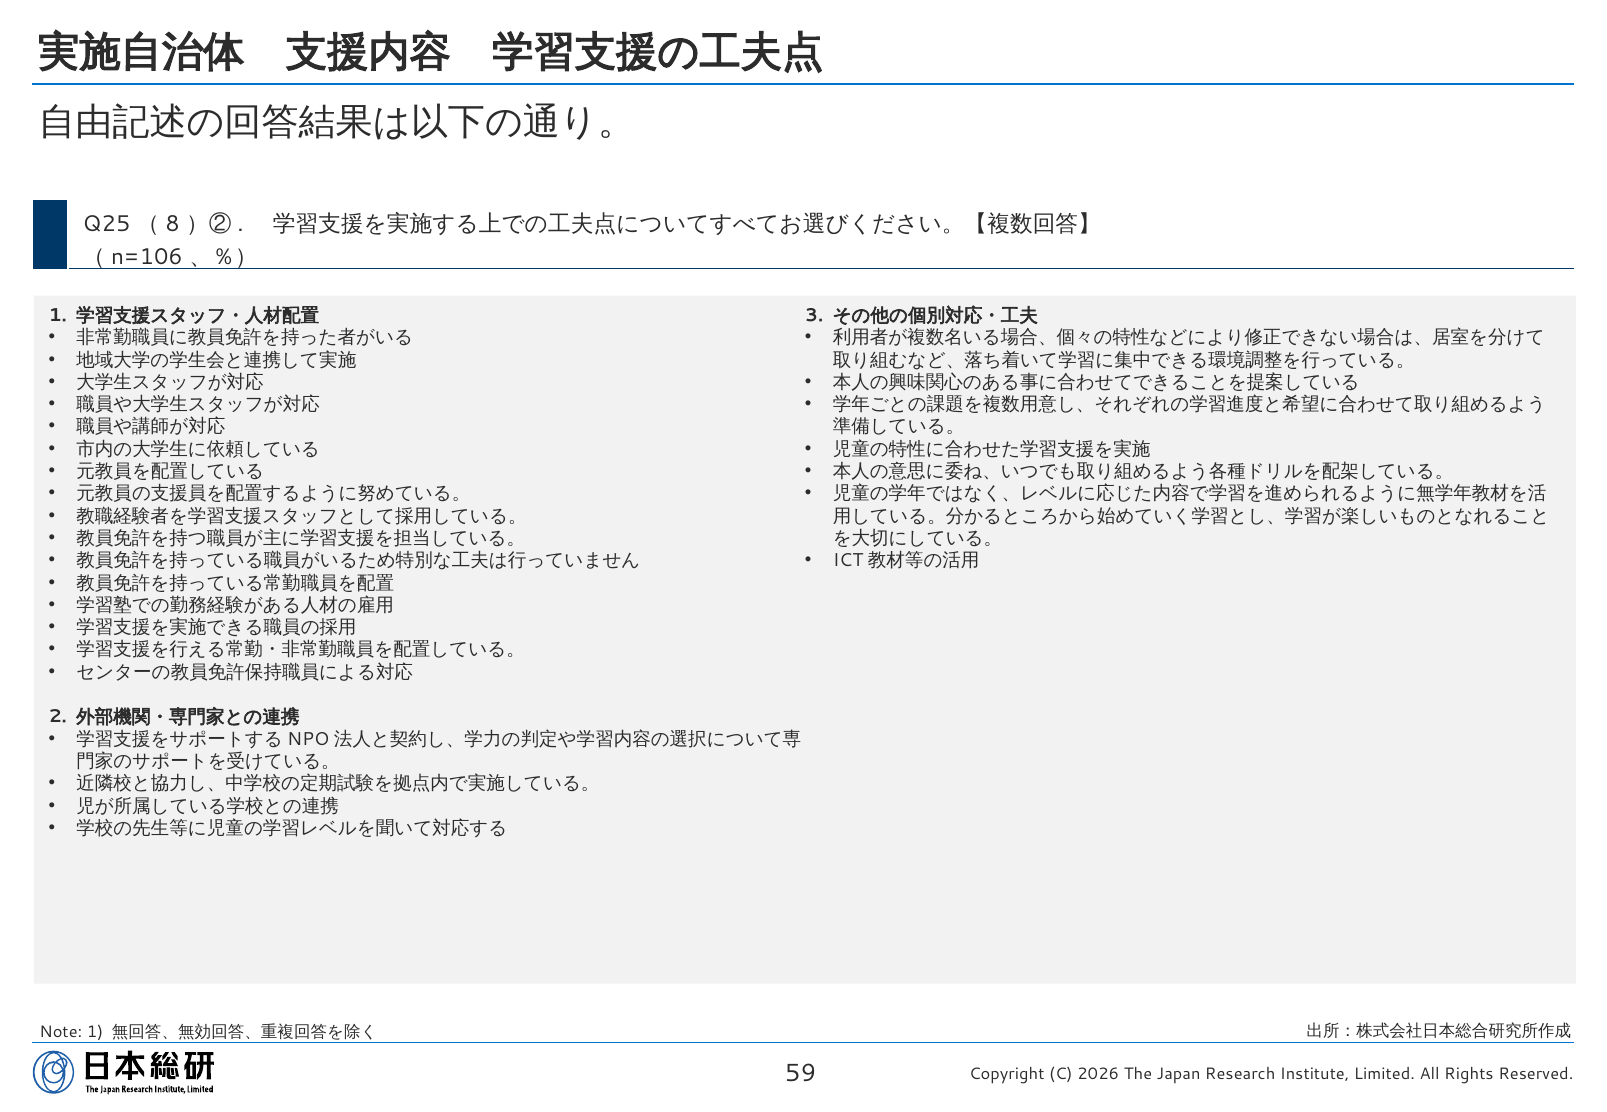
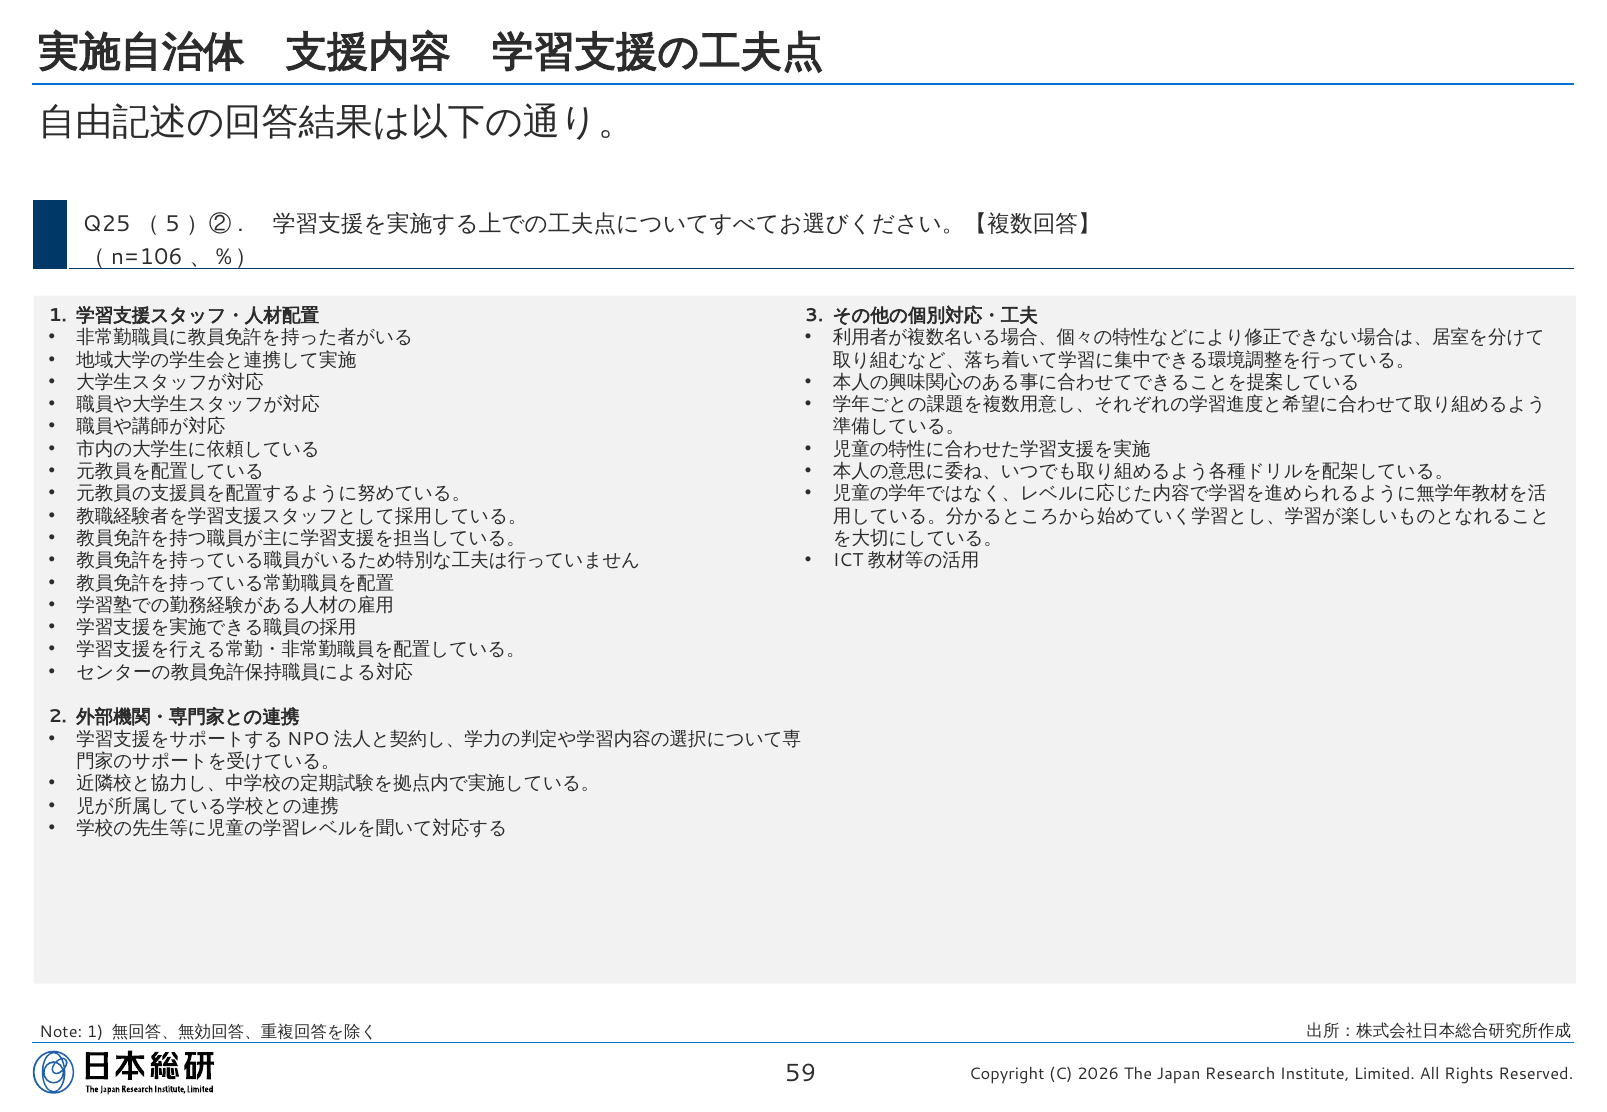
8: 8 -> 5 (173, 224)
